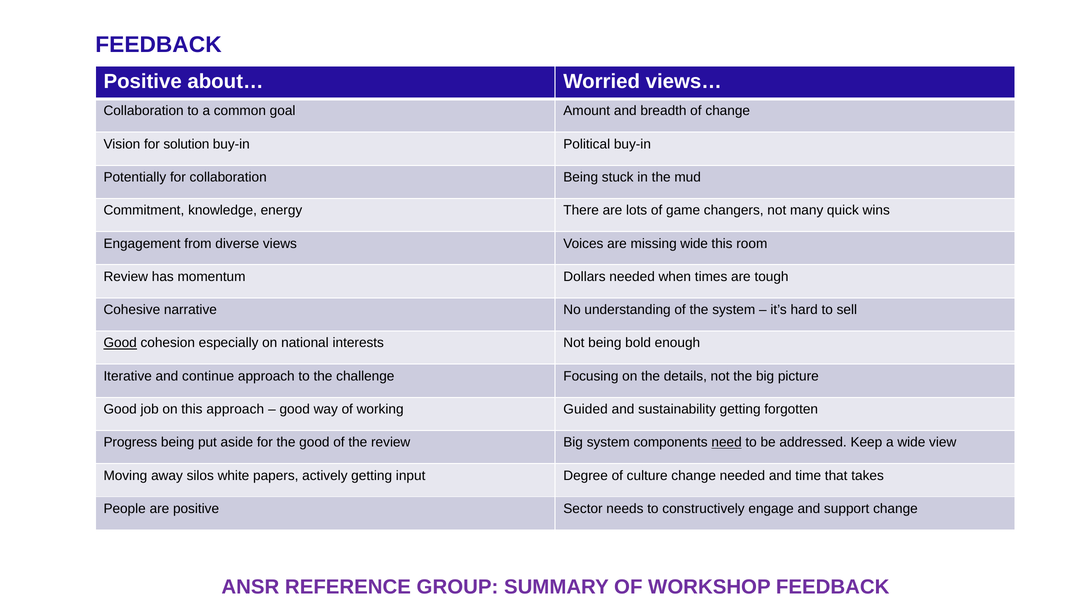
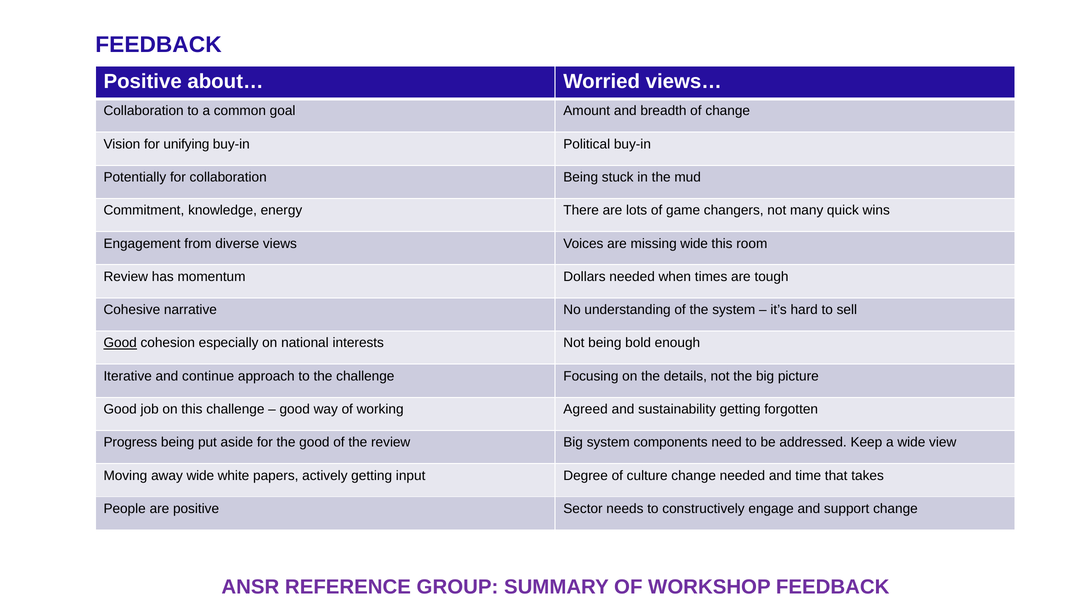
solution: solution -> unifying (186, 144)
this approach: approach -> challenge (235, 409)
Guided: Guided -> Agreed (586, 409)
need underline: present -> none (727, 443)
away silos: silos -> wide (200, 476)
